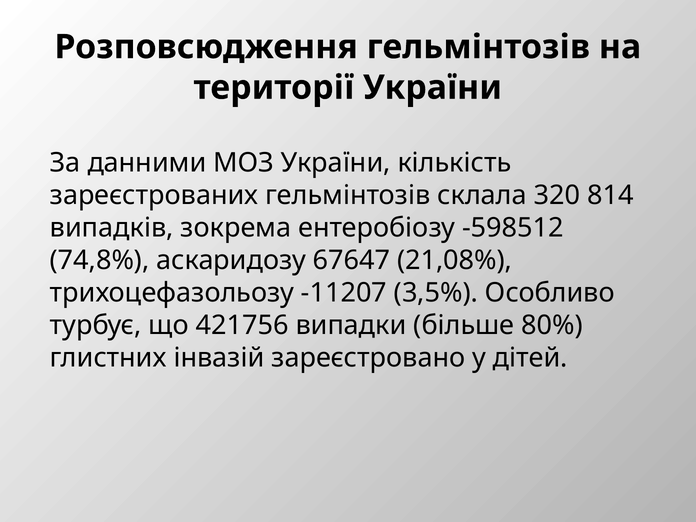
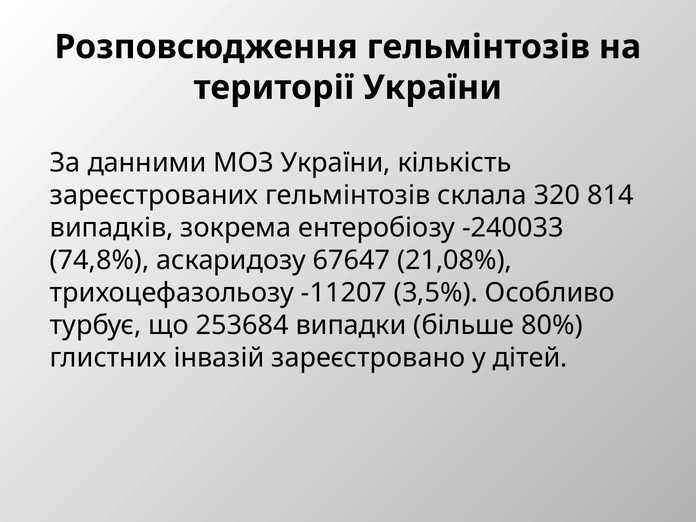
-598512: -598512 -> -240033 (513, 228)
421756: 421756 -> 253684 (242, 325)
